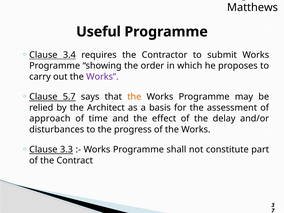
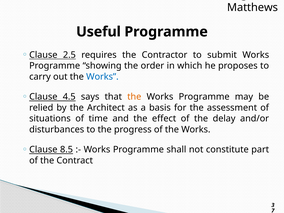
3.4: 3.4 -> 2.5 (69, 55)
Works colour: purple -> blue (102, 77)
5.7: 5.7 -> 4.5 (69, 97)
approach: approach -> situations (50, 119)
3.3: 3.3 -> 8.5 (66, 150)
